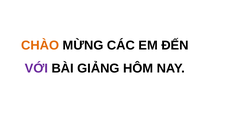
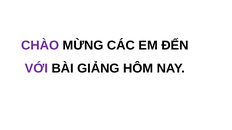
CHÀO colour: orange -> purple (40, 45)
